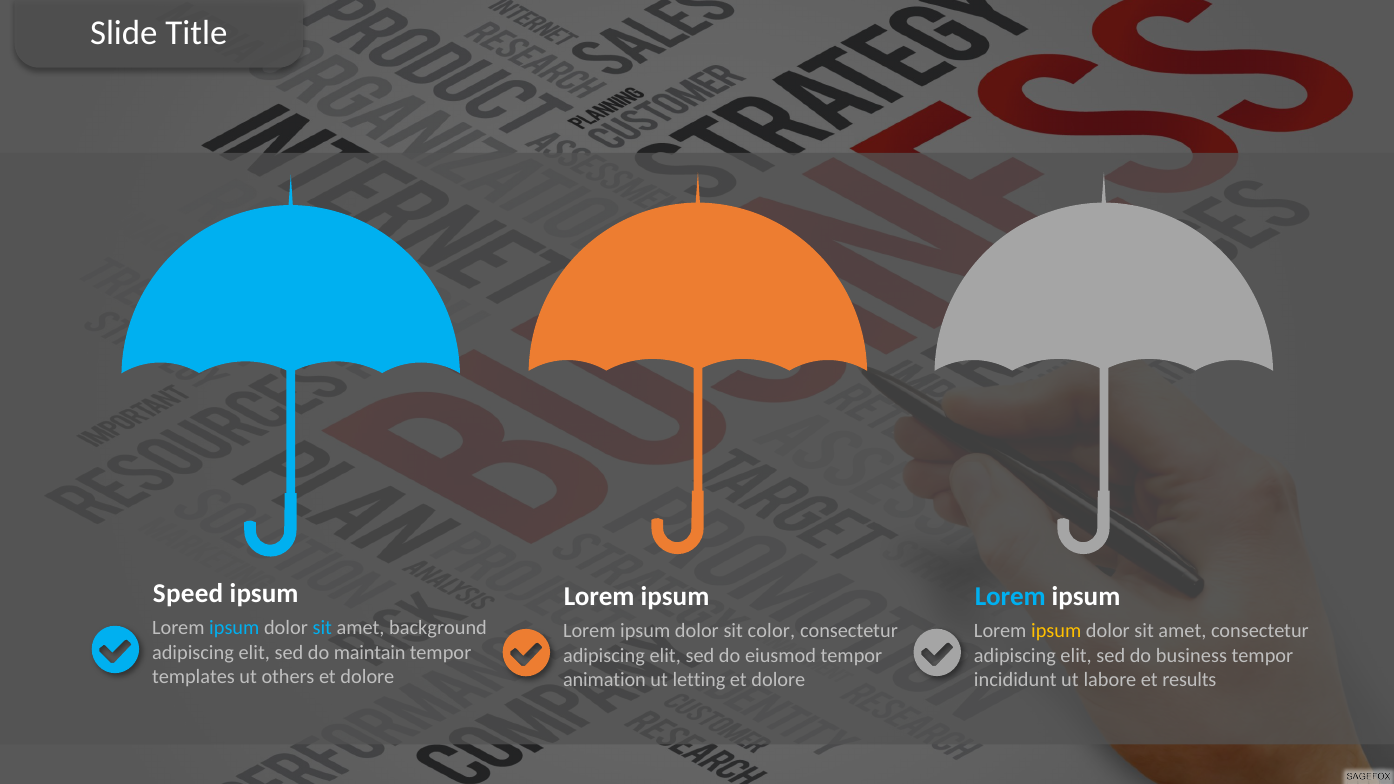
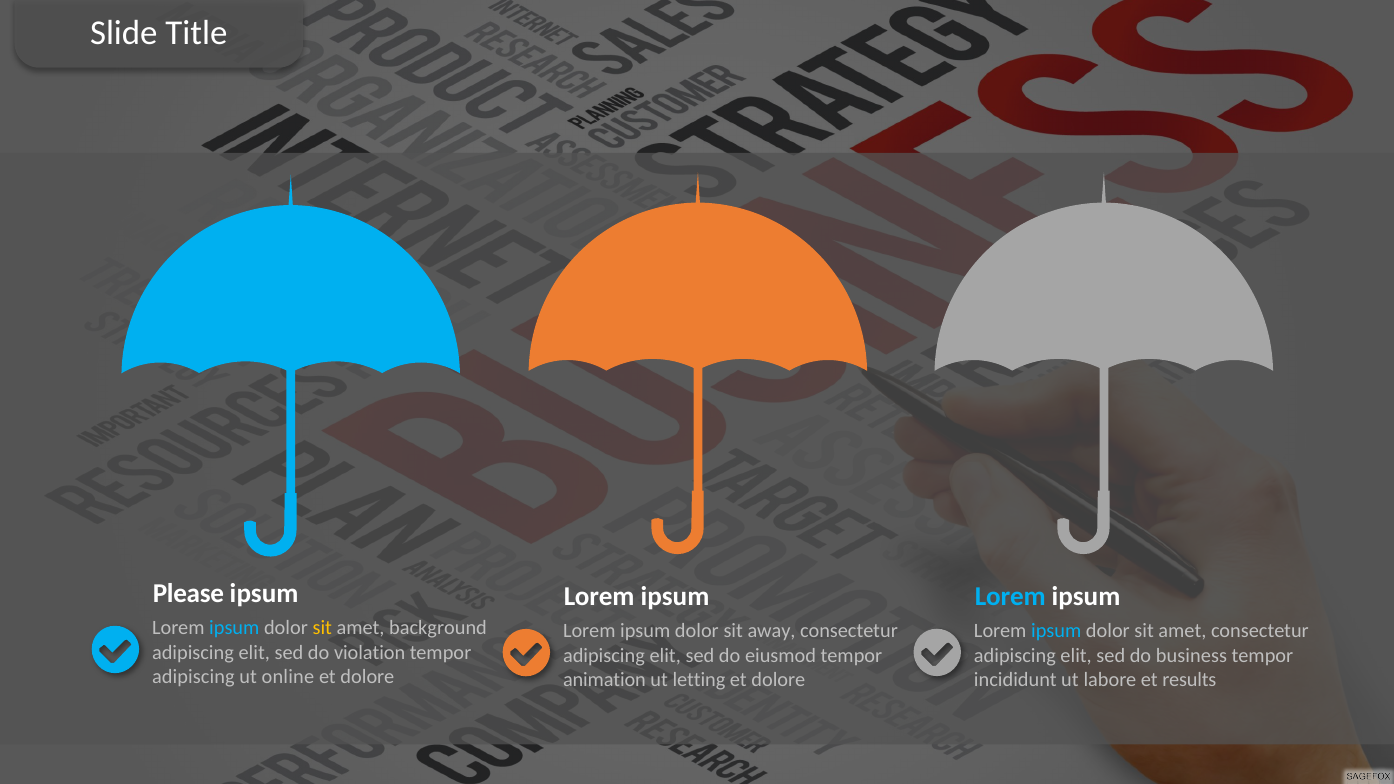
Speed: Speed -> Please (188, 594)
sit colour: light blue -> yellow (322, 628)
ipsum colour: yellow -> light blue (1056, 631)
color: color -> away (772, 631)
maintain: maintain -> violation (370, 652)
templates: templates -> adipiscing (193, 677)
others: others -> online (288, 677)
